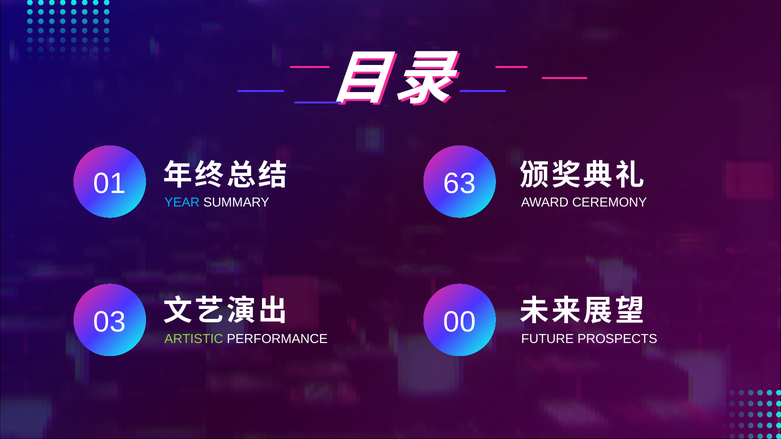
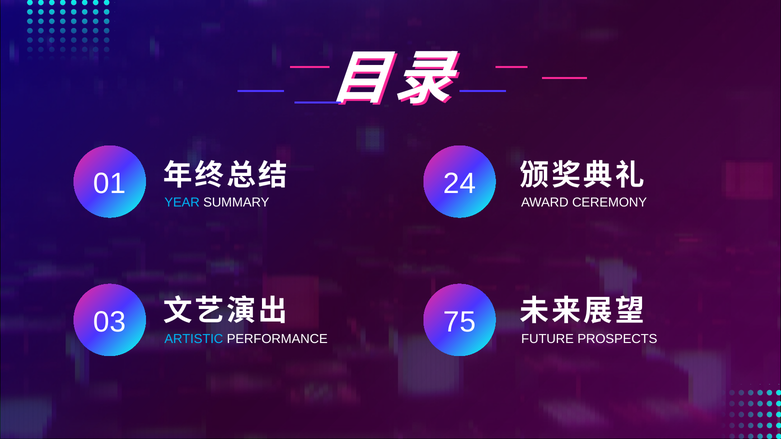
63: 63 -> 24 (460, 184)
00: 00 -> 75 (460, 322)
ARTISTIC colour: light green -> light blue (194, 339)
